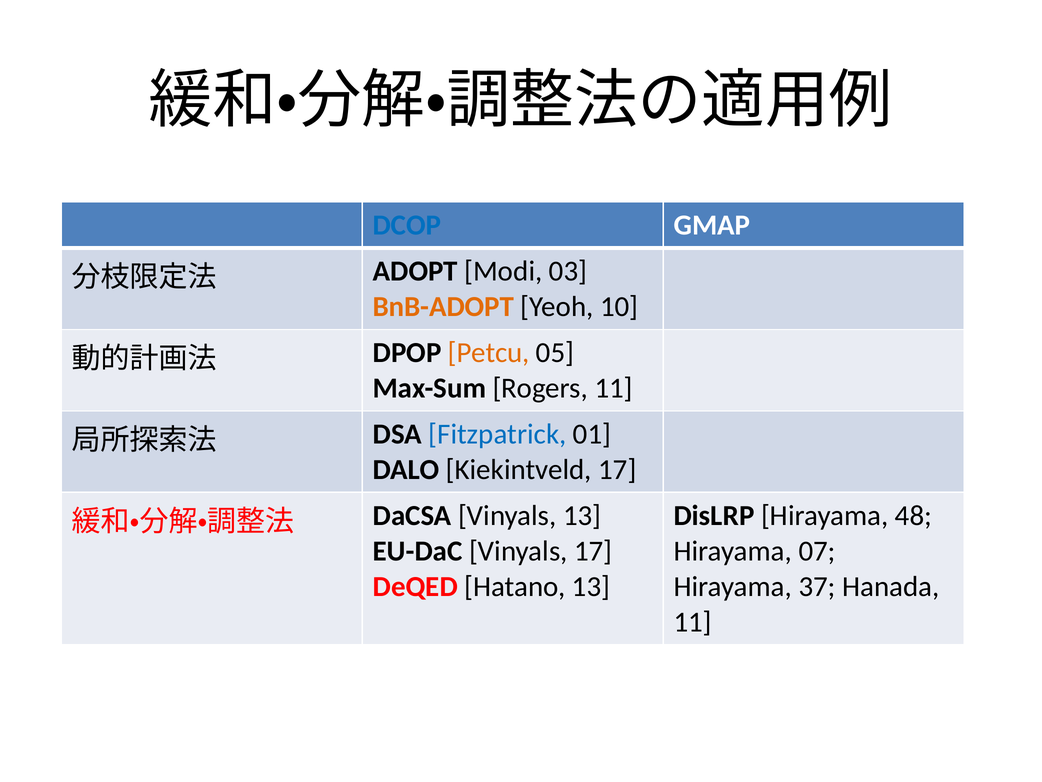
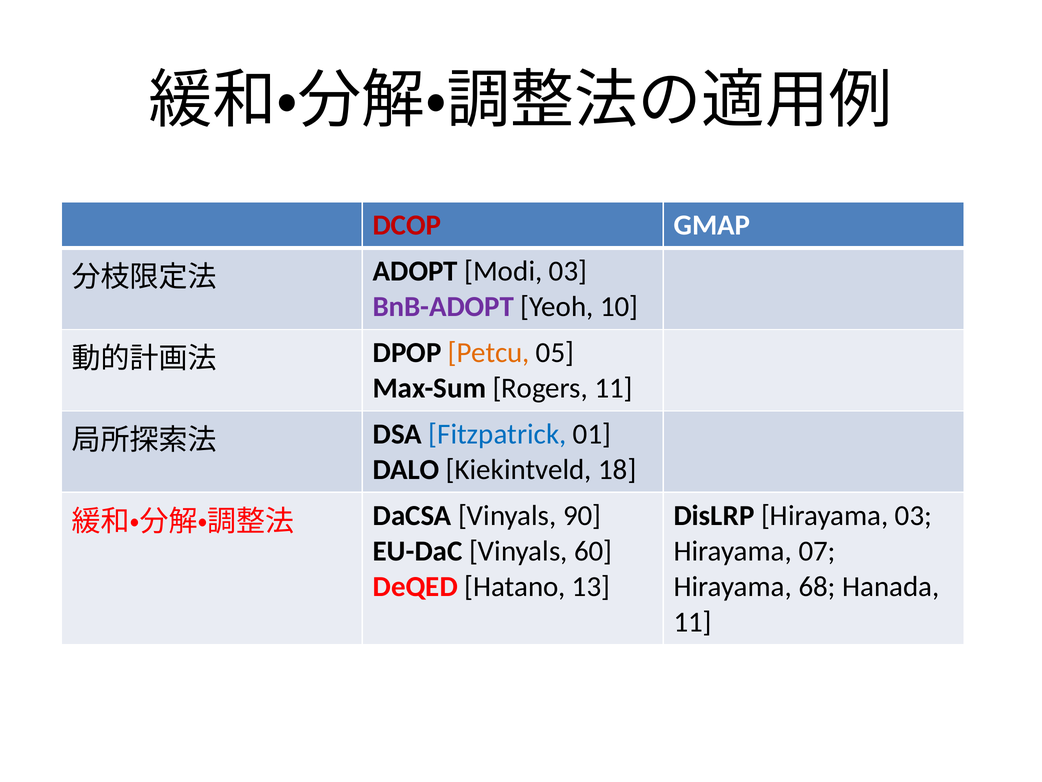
DCOP colour: blue -> red (407, 225)
BnB-ADOPT colour: orange -> purple (443, 307)
Kiekintveld 17: 17 -> 18 (617, 469)
Hirayama 48: 48 -> 03 (913, 515)
Vinyals 13: 13 -> 90 (582, 515)
Vinyals 17: 17 -> 60 (593, 551)
37: 37 -> 68 (817, 586)
